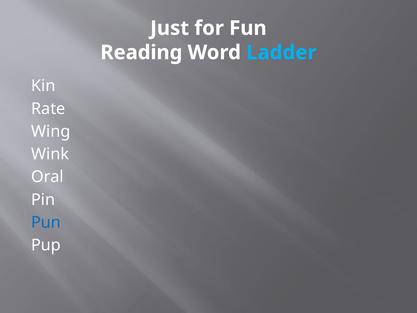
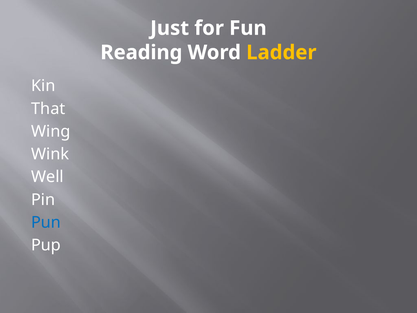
Ladder colour: light blue -> yellow (281, 52)
Rate: Rate -> That (48, 109)
Oral: Oral -> Well (48, 177)
